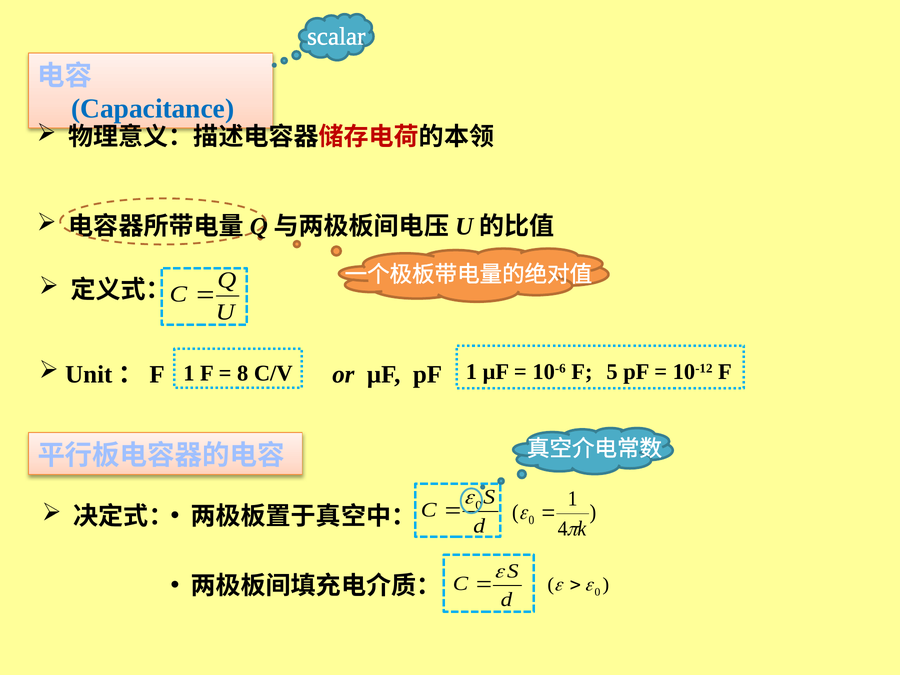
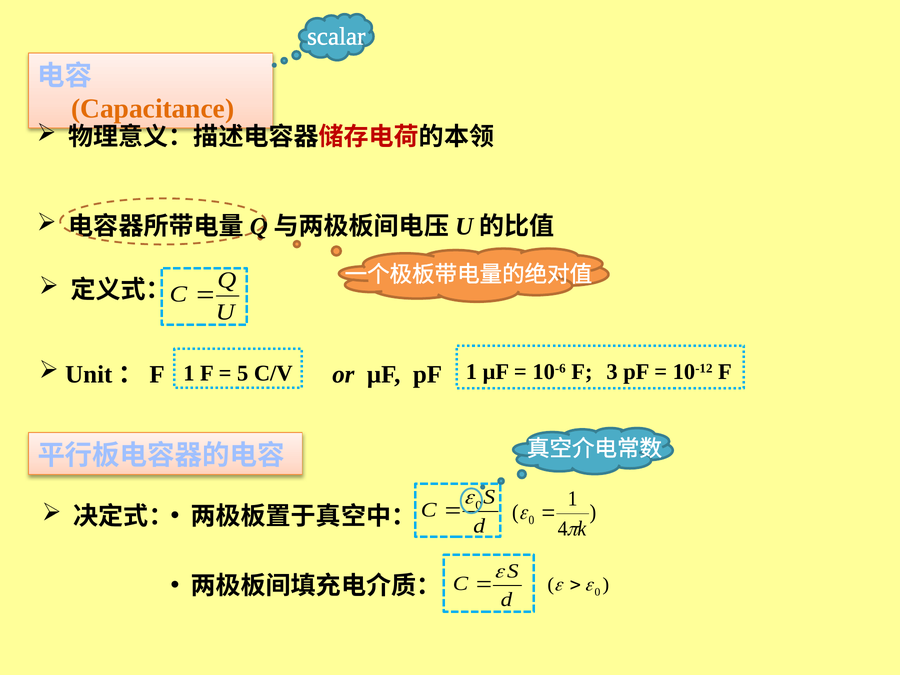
Capacitance colour: blue -> orange (153, 109)
5: 5 -> 3 (612, 372)
8: 8 -> 5 (243, 373)
